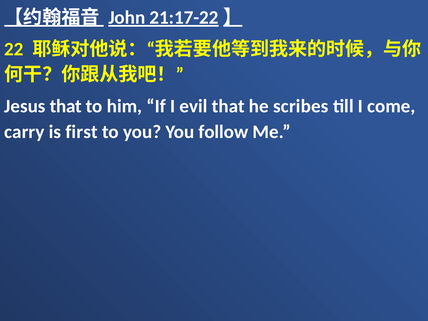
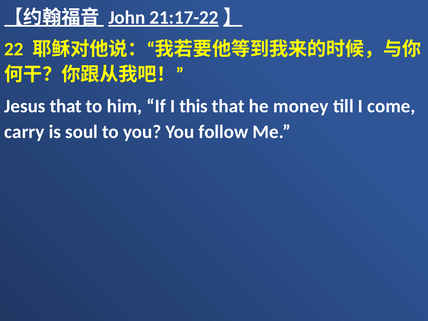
evil: evil -> this (194, 106)
scribes: scribes -> money (301, 106)
first: first -> soul (82, 132)
